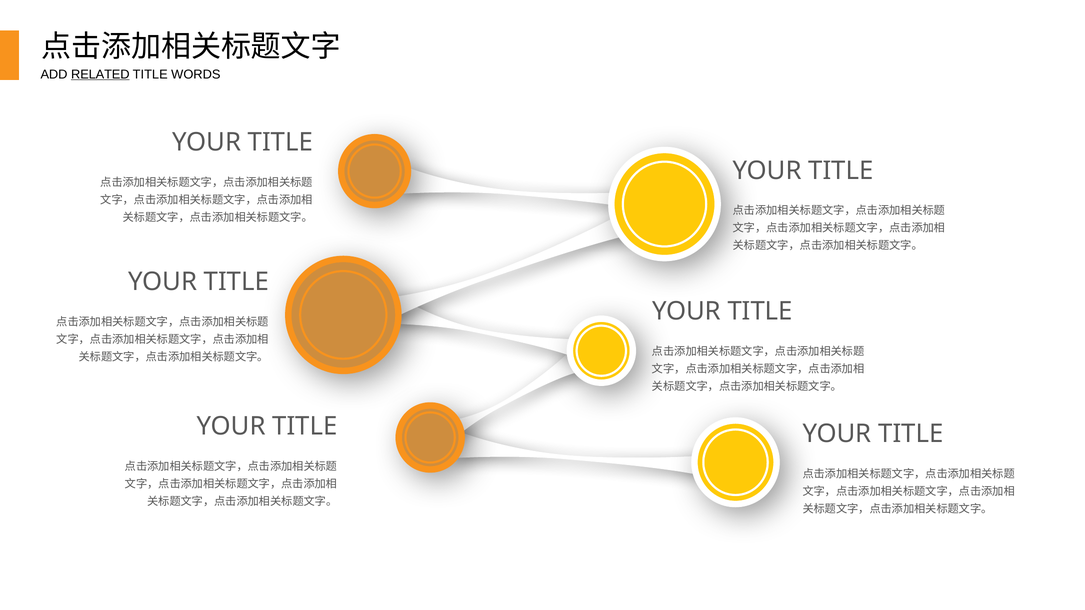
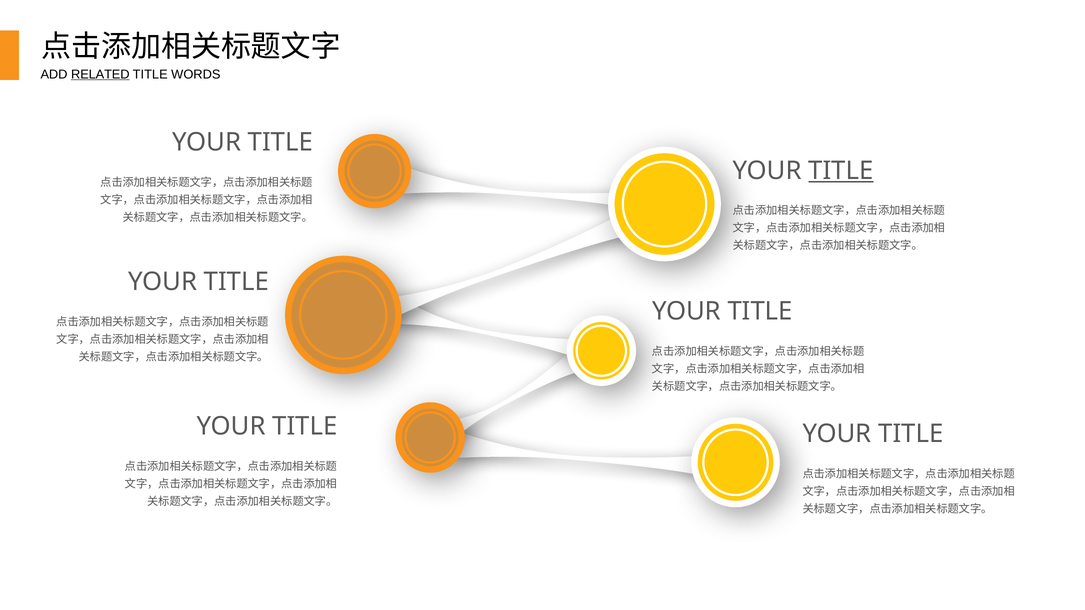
TITLE underline: none -> present (841, 171)
